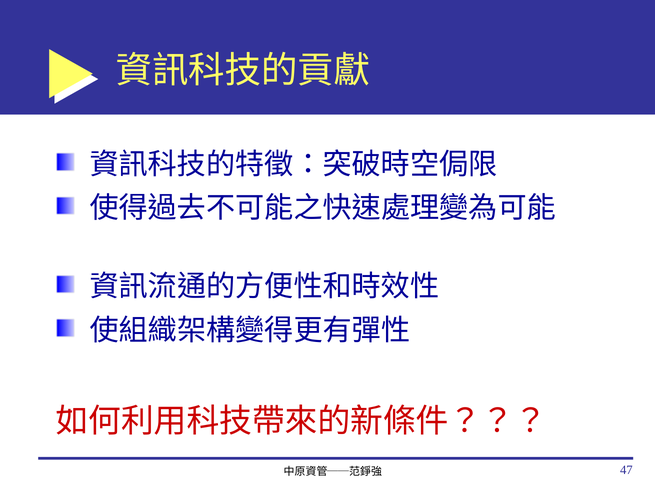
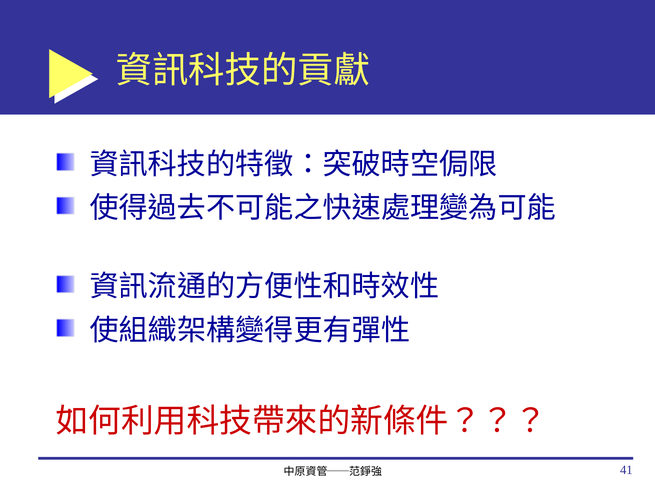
47: 47 -> 41 (626, 470)
